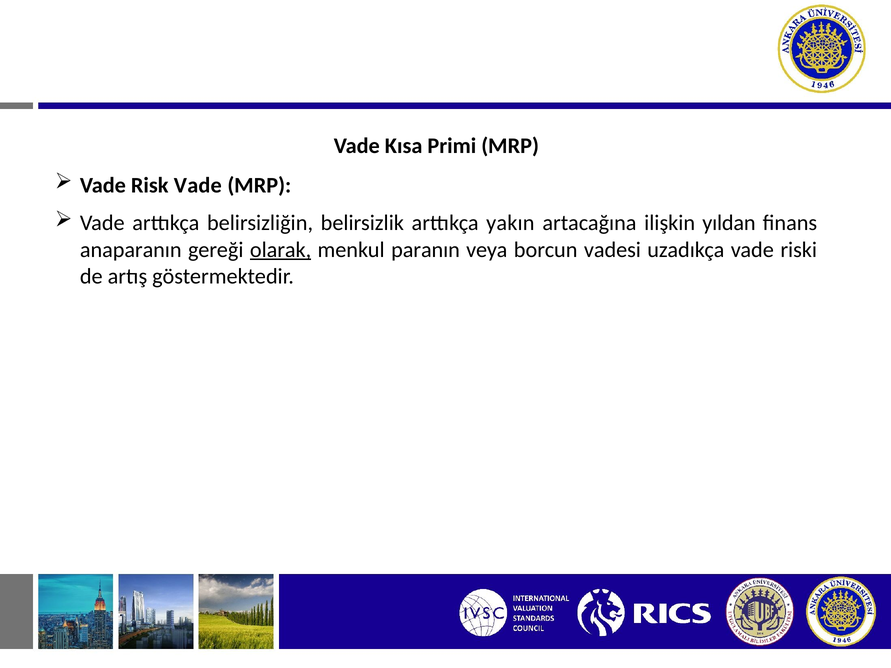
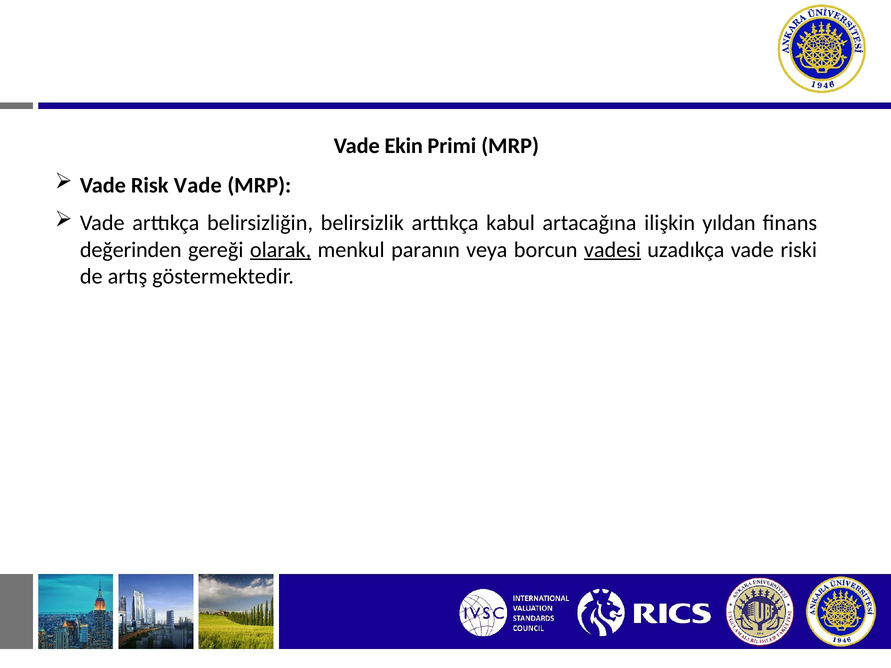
Kısa: Kısa -> Ekin (404, 146)
yakın: yakın -> kabul (511, 223)
anaparanın: anaparanın -> değerinden (131, 250)
vadesi underline: none -> present (612, 250)
